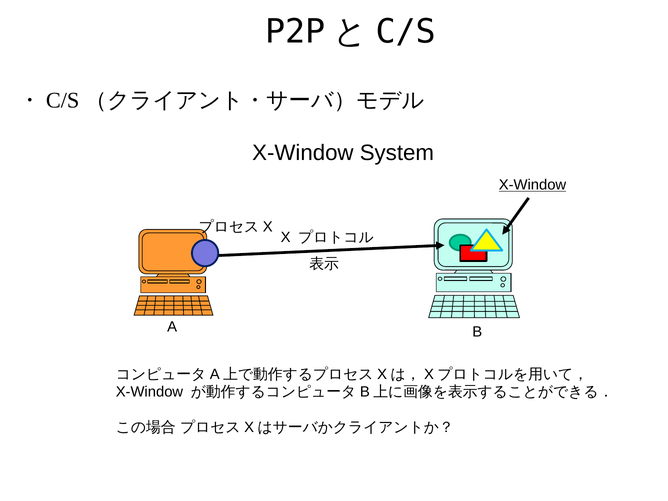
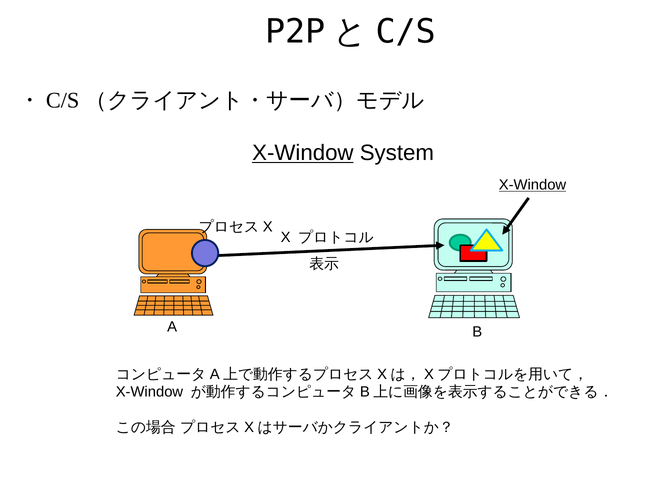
X-Window underline: none -> present (303, 153)
